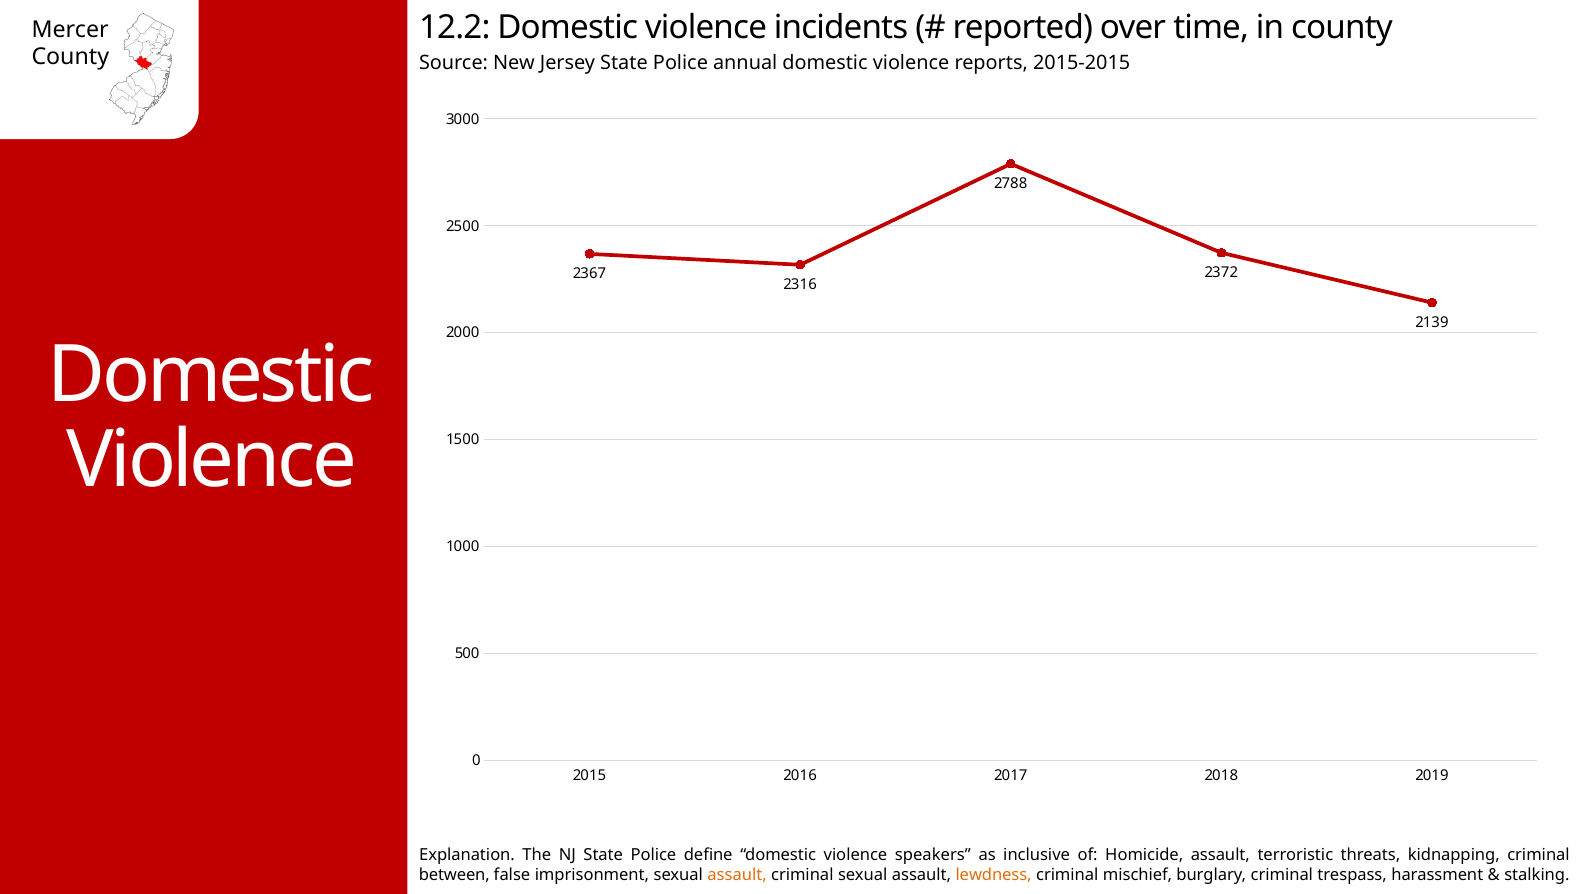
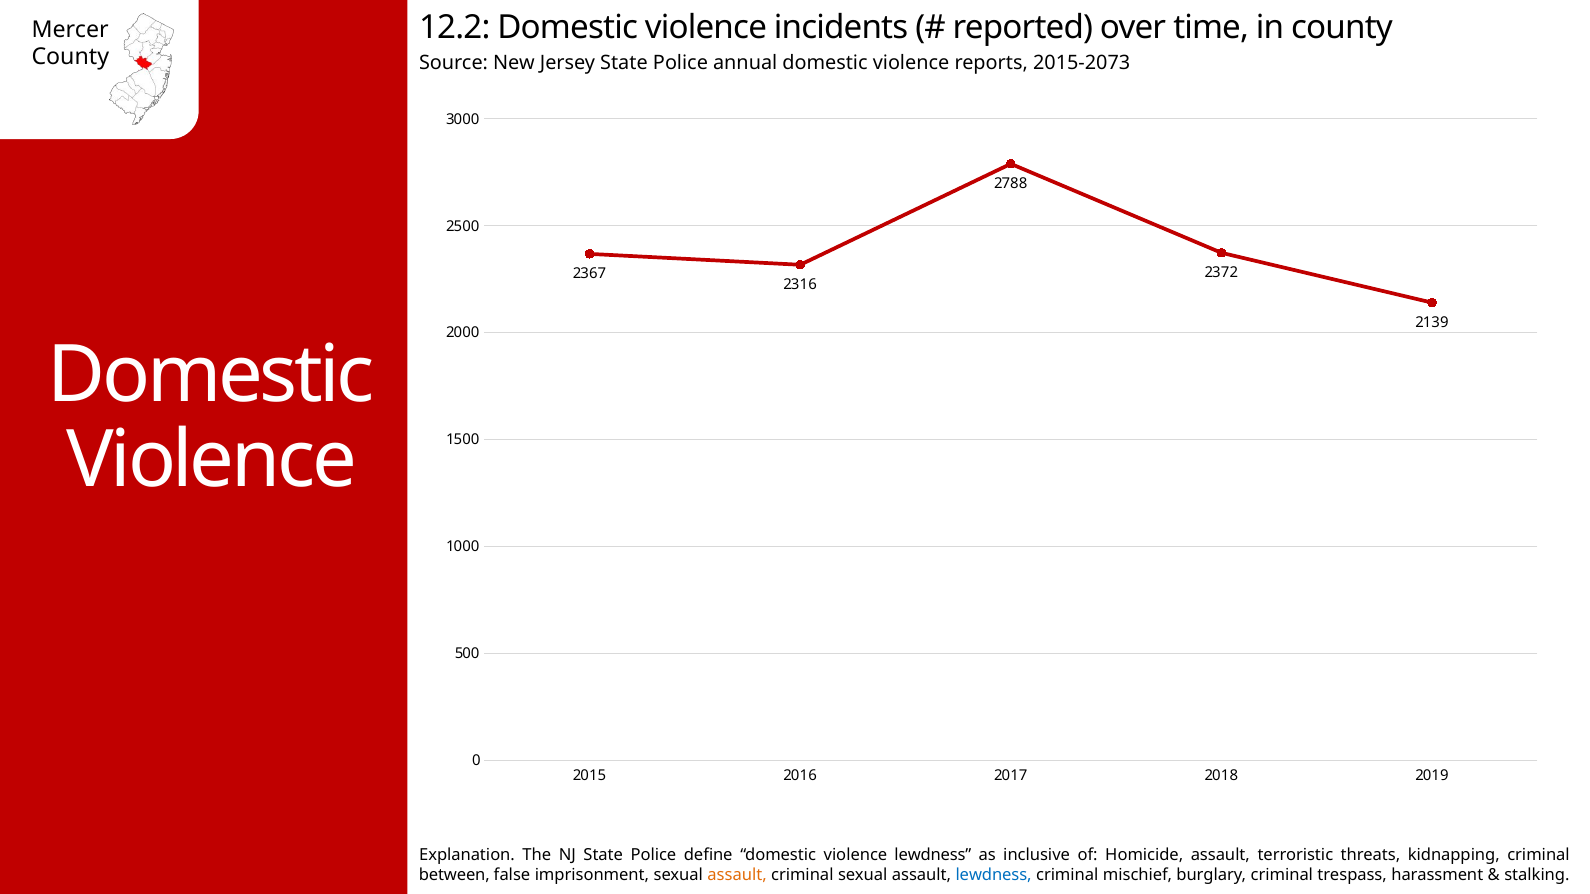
2015-2015: 2015-2015 -> 2015-2073 (1082, 63)
violence speakers: speakers -> lewdness (933, 856)
lewdness colour: orange -> blue (994, 876)
